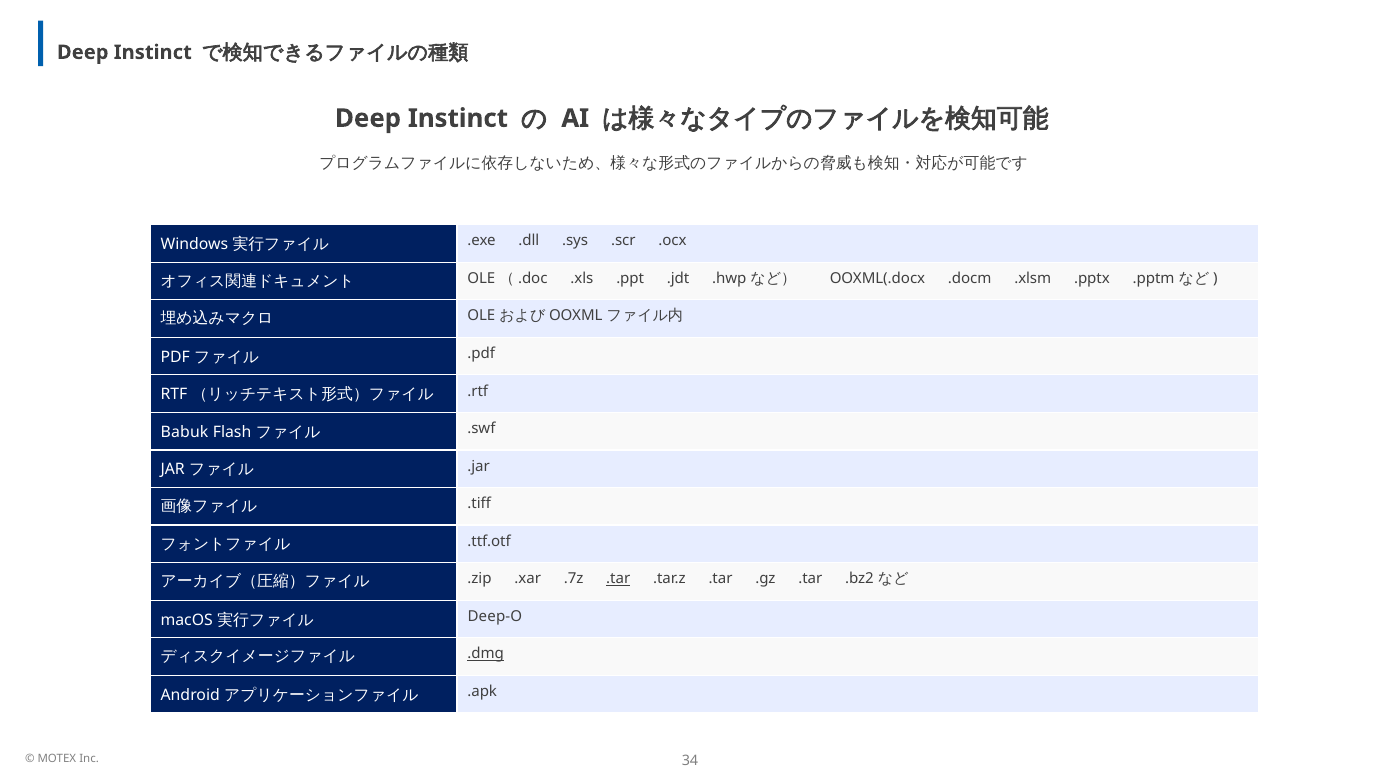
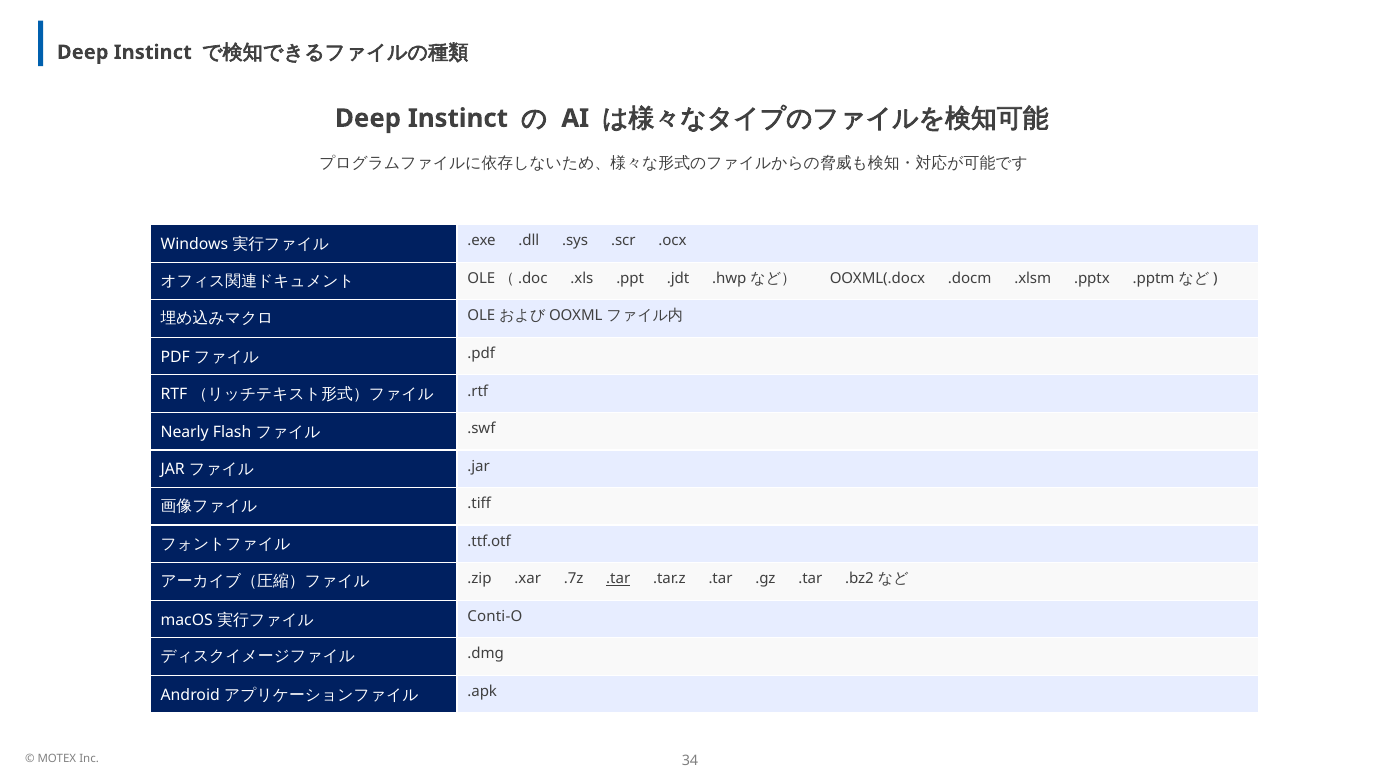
Babuk: Babuk -> Nearly (185, 432)
Deep-O: Deep-O -> Conti-O (495, 617)
.dmg underline: present -> none (486, 654)
